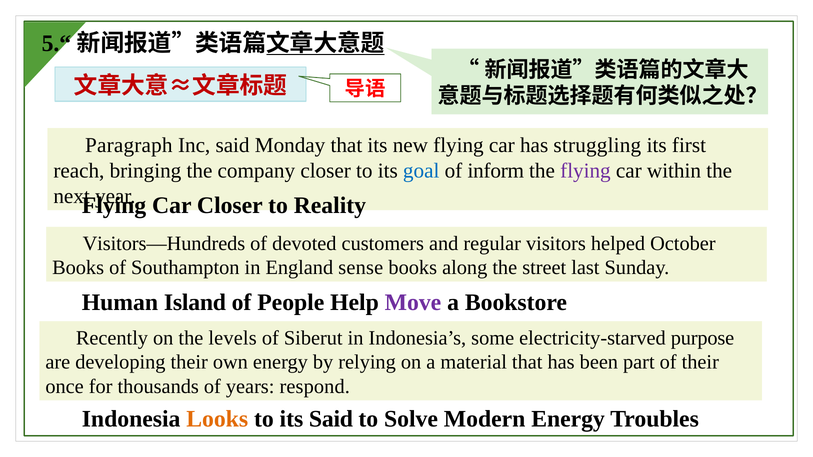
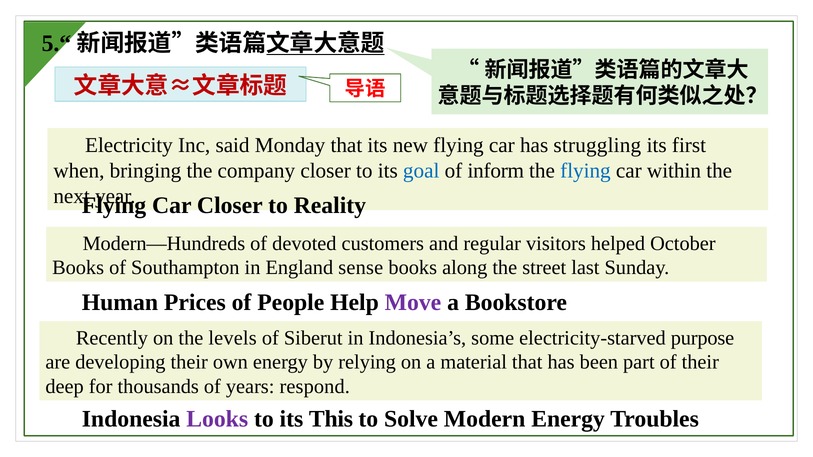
Paragraph: Paragraph -> Electricity (129, 145)
reach: reach -> when (79, 171)
flying colour: purple -> blue (585, 171)
Visitors—Hundreds: Visitors—Hundreds -> Modern—Hundreds (164, 244)
Island: Island -> Prices (195, 303)
once: once -> deep (65, 387)
Looks colour: orange -> purple (217, 419)
its Said: Said -> This (331, 419)
